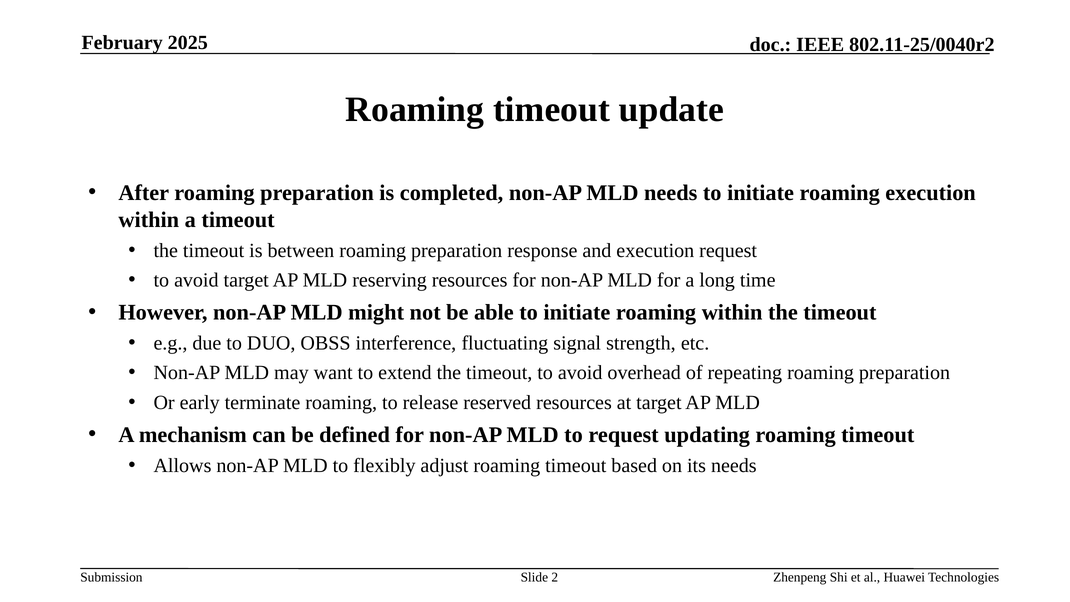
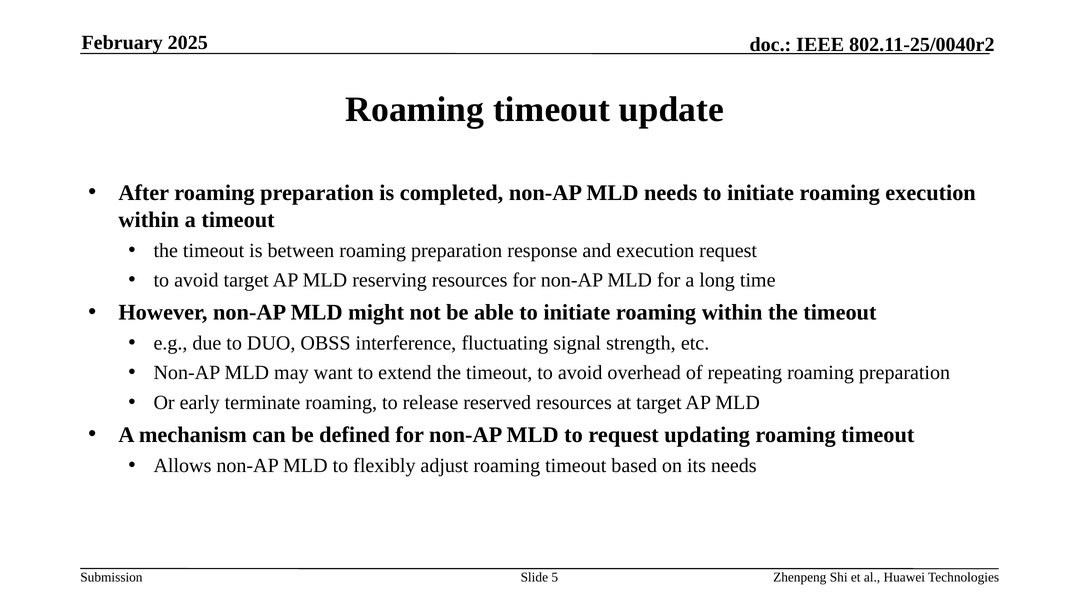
2: 2 -> 5 (555, 577)
